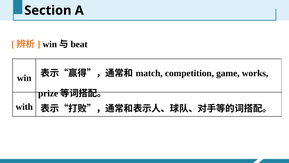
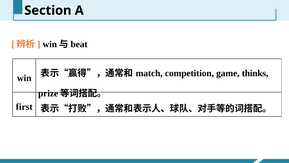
works: works -> thinks (255, 73)
with: with -> first (24, 107)
